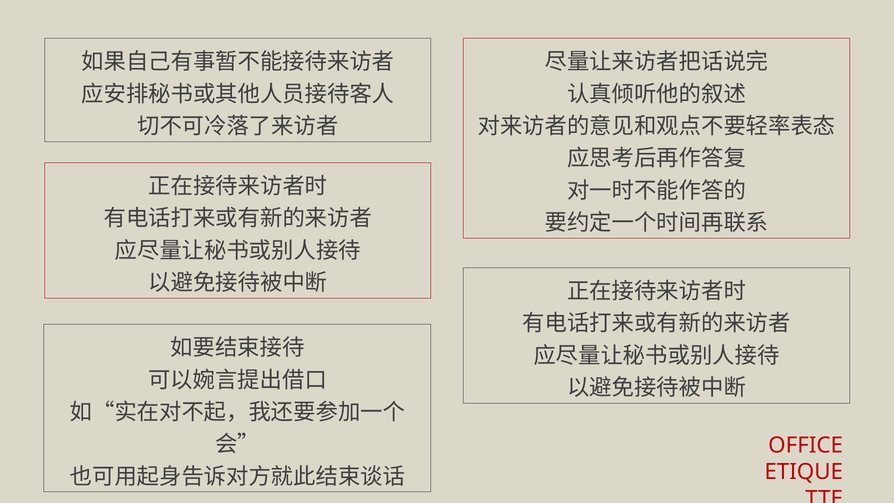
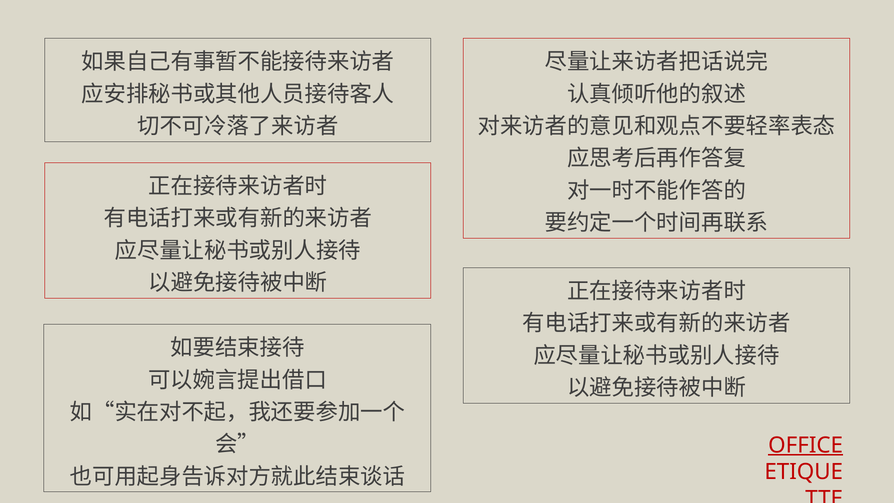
OFFICE underline: none -> present (806, 445)
